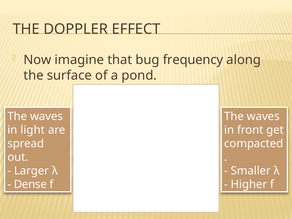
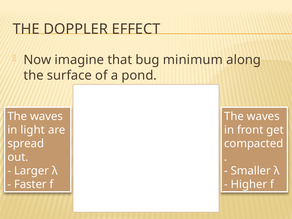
frequency: frequency -> minimum (193, 60)
Dense: Dense -> Faster (30, 184)
